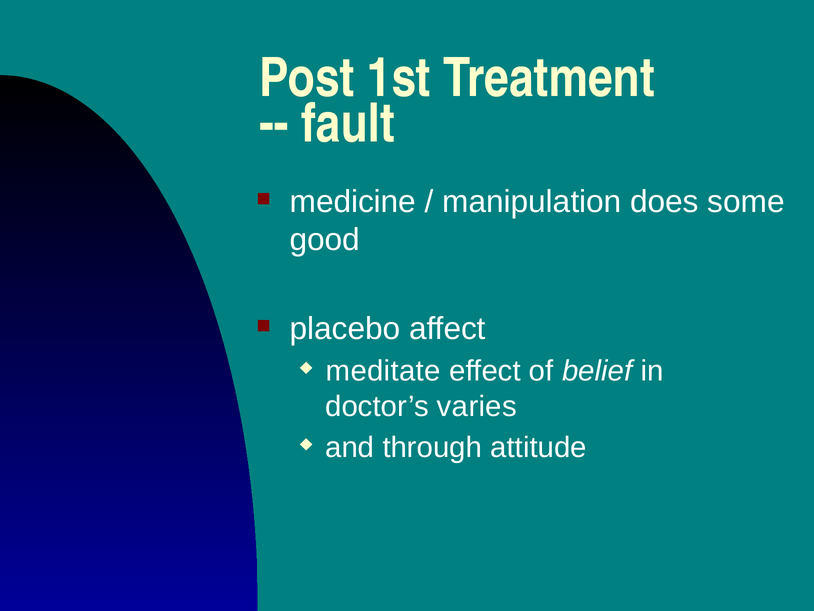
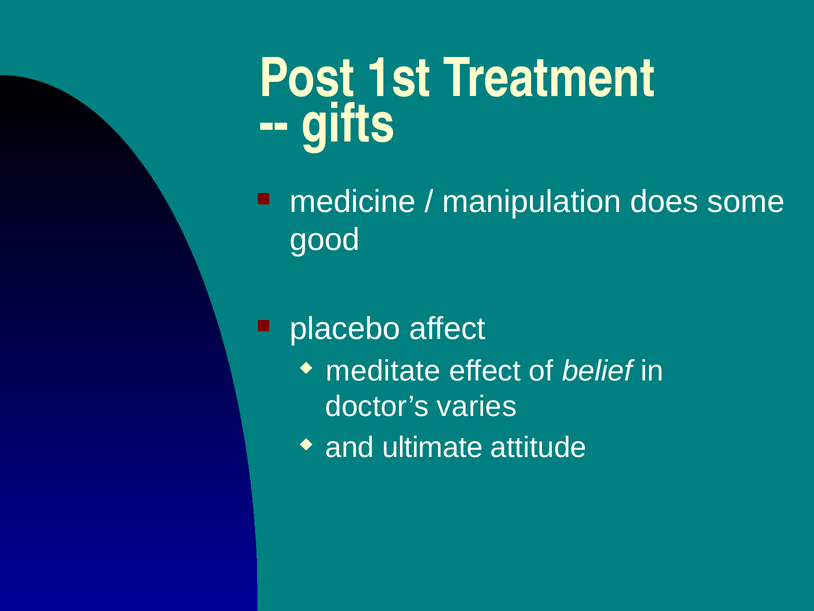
fault: fault -> gifts (348, 124)
through: through -> ultimate (432, 447)
